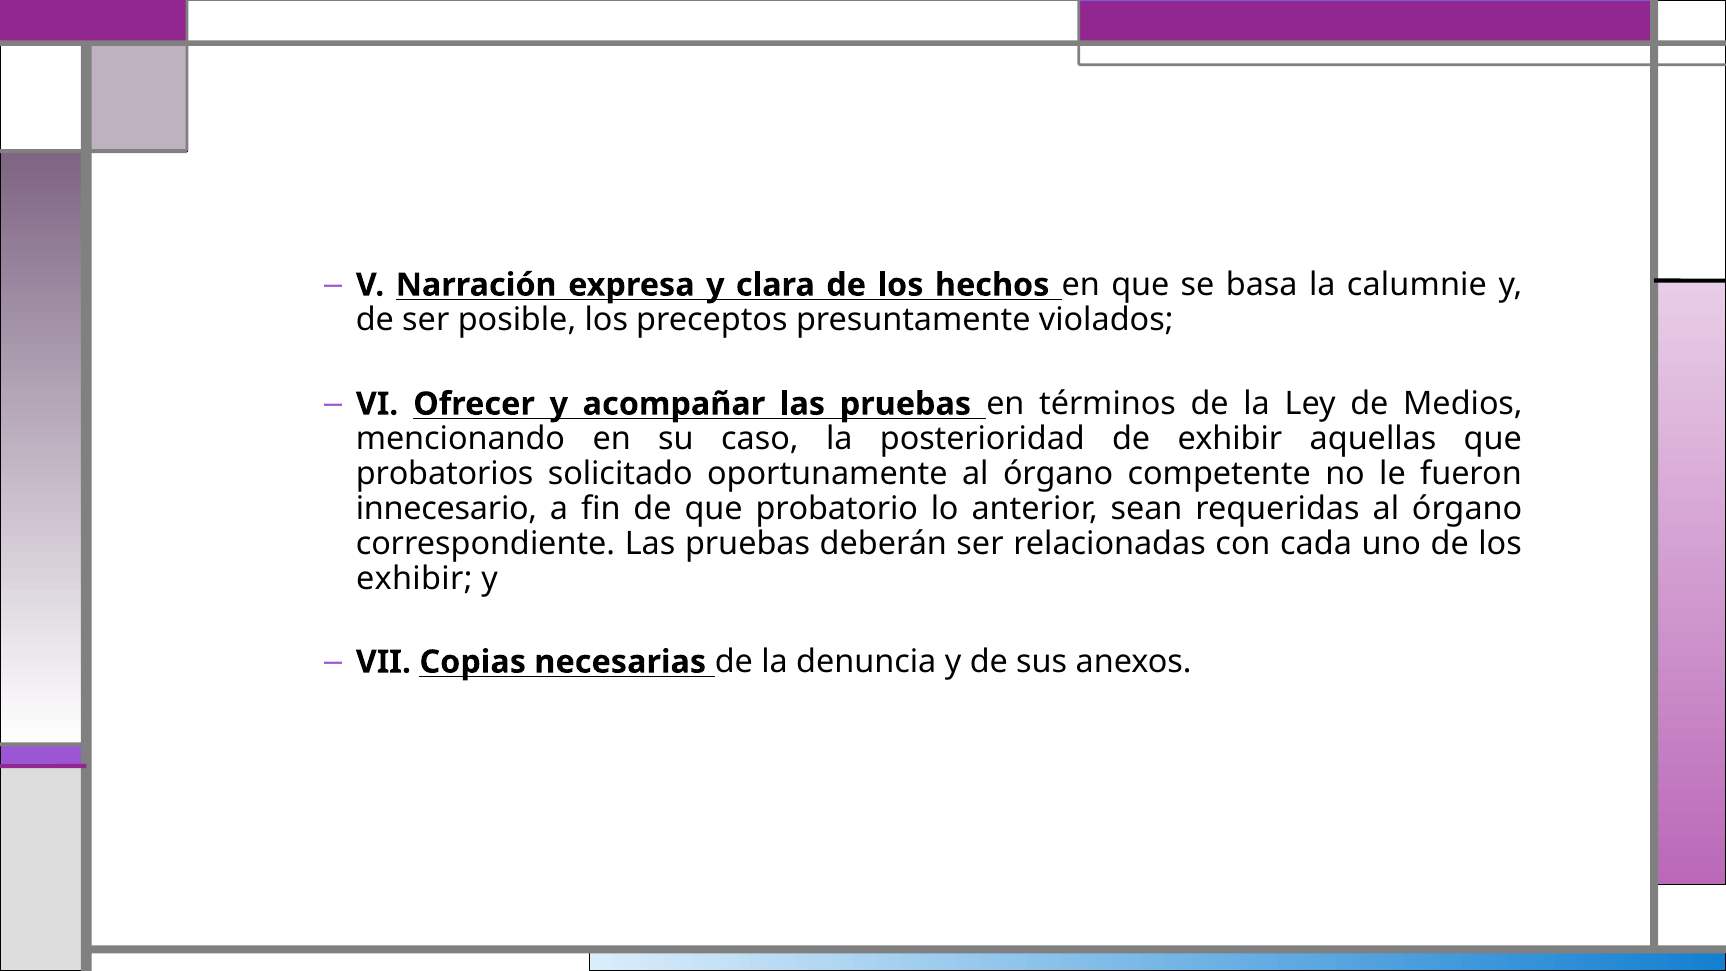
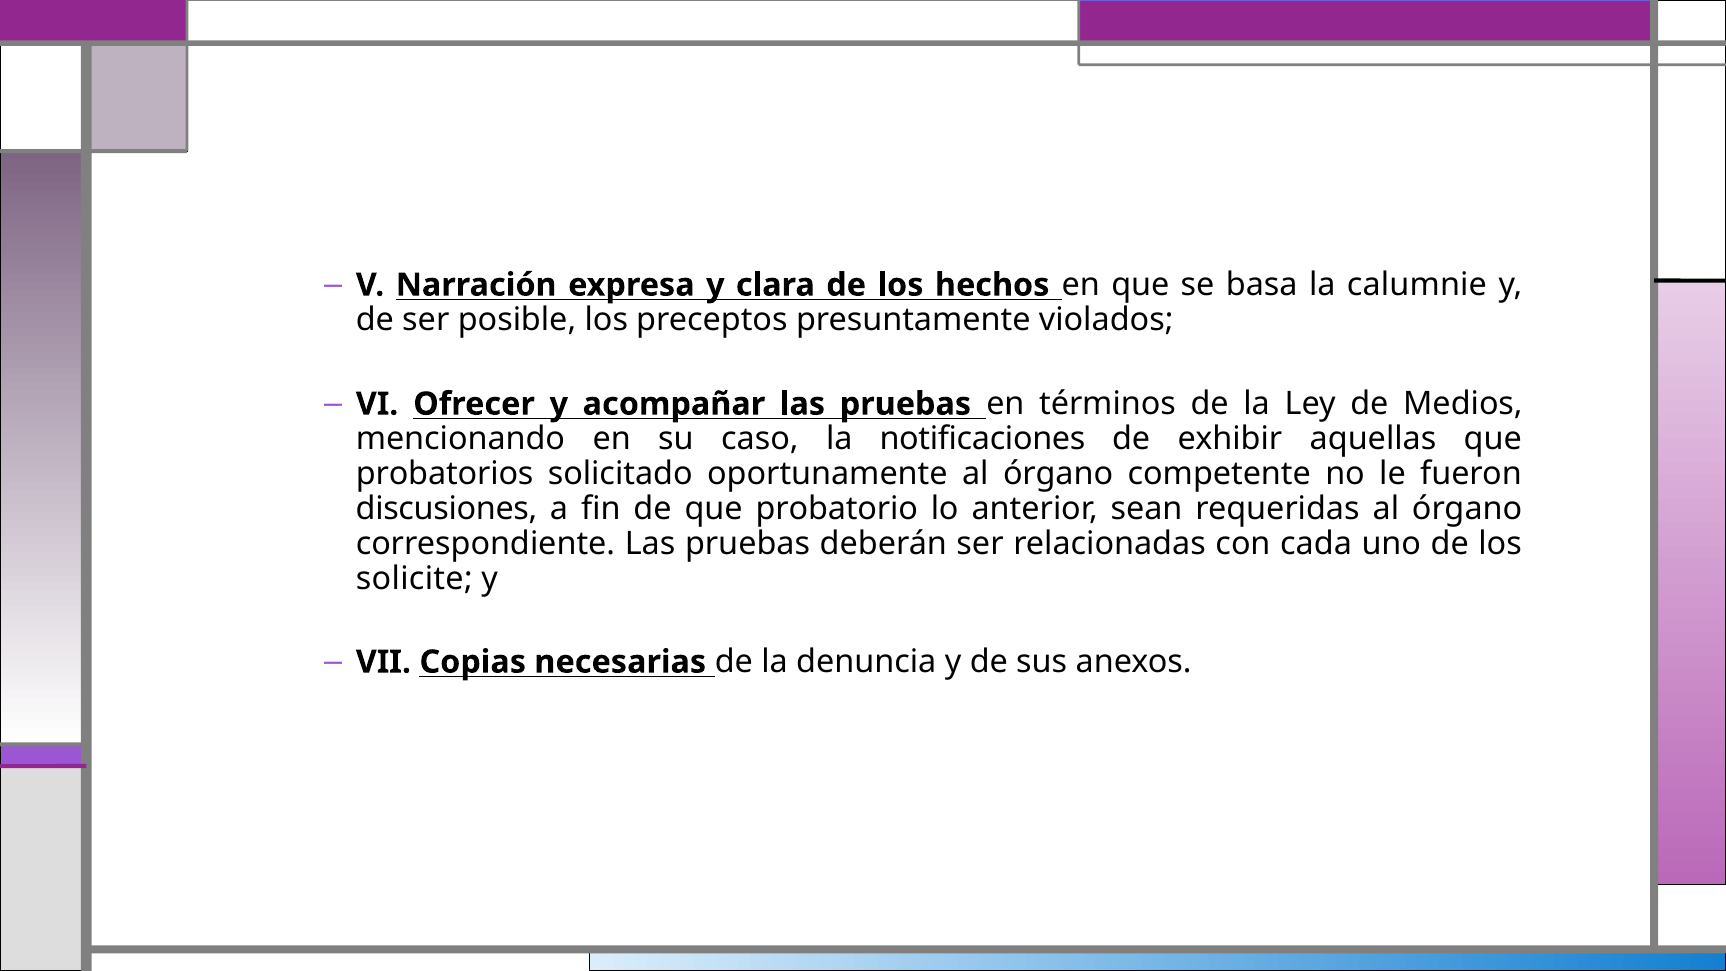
posterioridad: posterioridad -> notificaciones (982, 439)
innecesario: innecesario -> discusiones (446, 509)
exhibir: exhibir -> solicite (414, 579)
